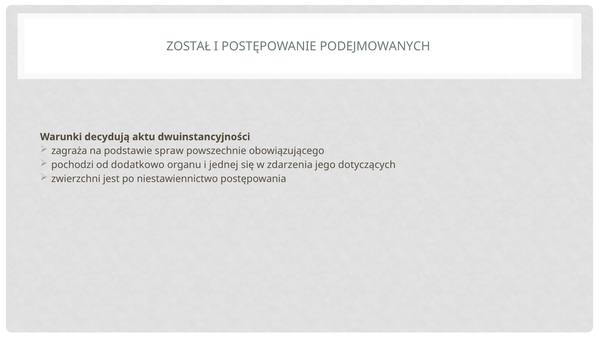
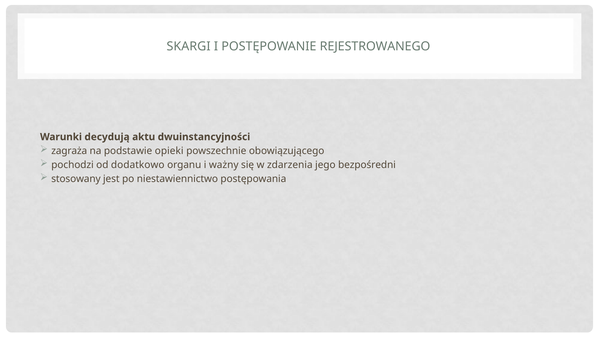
ZOSTAŁ: ZOSTAŁ -> SKARGI (189, 46)
PODEJMOWANYCH: PODEJMOWANYCH -> REJESTROWANEGO (375, 46)
spraw: spraw -> opieki (169, 151)
jednej: jednej -> ważny (224, 165)
dotyczących: dotyczących -> bezpośredni (367, 165)
zwierzchni: zwierzchni -> stosowany (76, 179)
